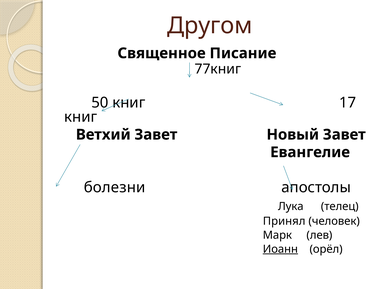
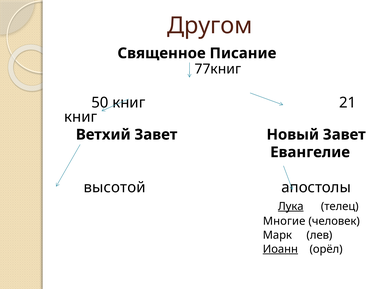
17: 17 -> 21 (348, 103)
болезни: болезни -> высотой (115, 187)
Лука underline: none -> present (291, 206)
Принял: Принял -> Многие (284, 221)
